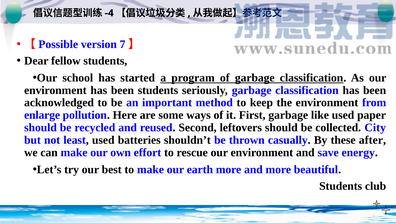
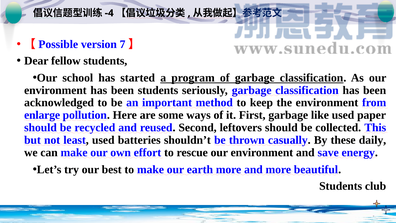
City: City -> This (375, 127)
after: after -> daily (372, 140)
